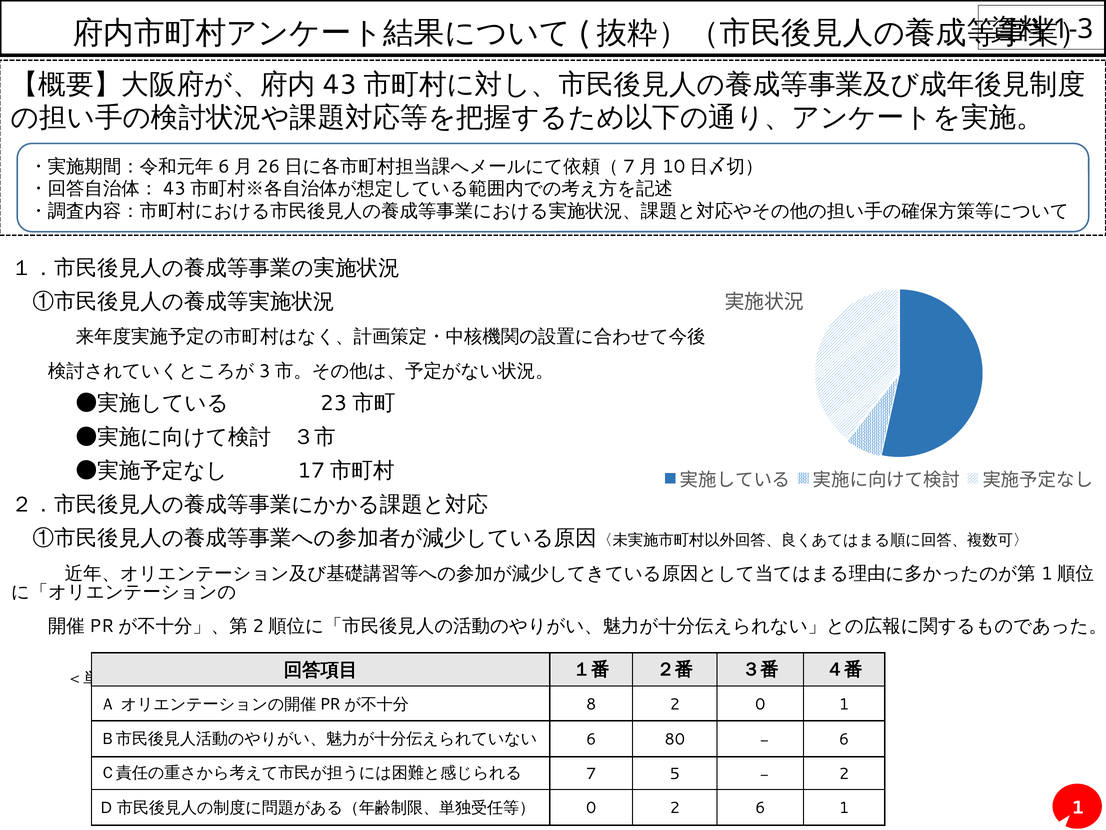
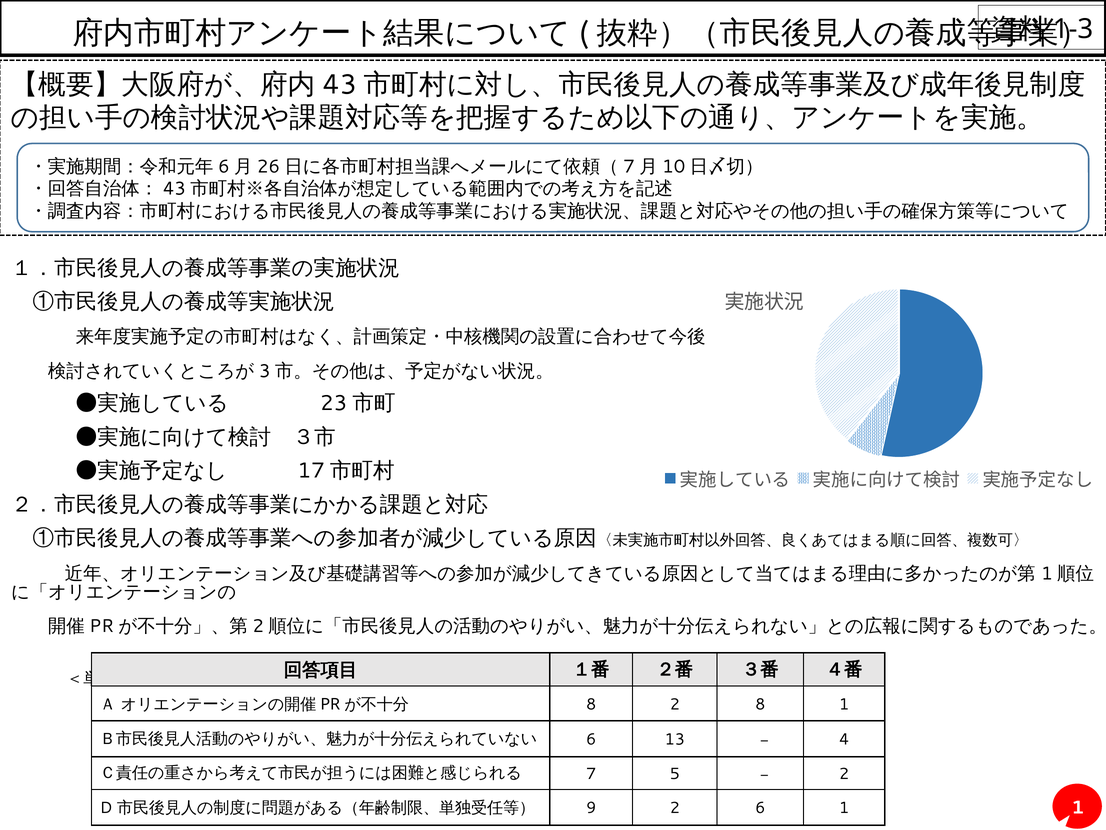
2 0: 0 -> 8 (760, 704)
80: 80 -> 13 (675, 739)
6: 6 -> 4 (844, 739)
0: 0 -> 9 (591, 808)
